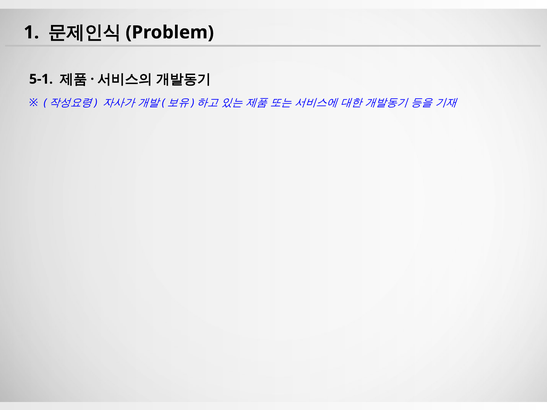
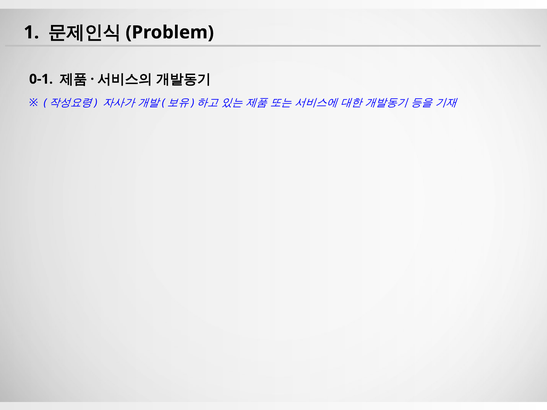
5-1: 5-1 -> 0-1 (41, 79)
